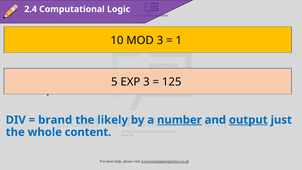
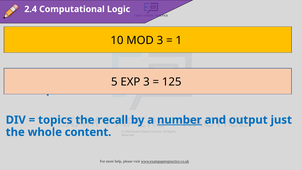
brand: brand -> topics (55, 120)
likely: likely -> recall (113, 120)
output underline: present -> none (248, 120)
